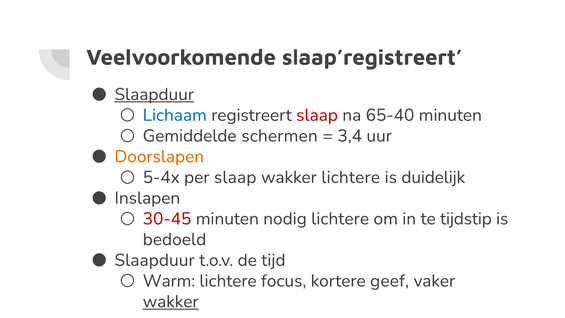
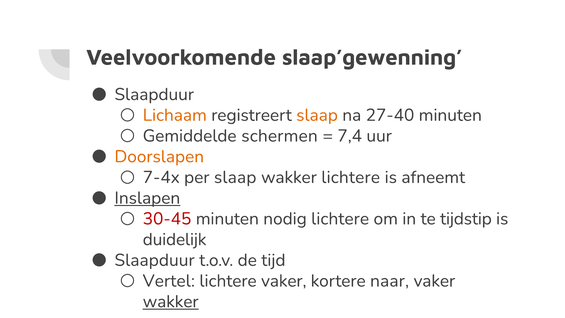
slaap’registreert: slaap’registreert -> slaap’gewenning (372, 57)
Slaapduur underline: present -> none (154, 94)
Lichaam colour: blue -> orange (175, 115)
slaap colour: red -> orange (317, 115)
65-40: 65-40 -> 27-40 (390, 115)
3,4: 3,4 -> 7,4 (350, 136)
5-4x: 5-4x -> 7-4x (161, 177)
duidelijk: duidelijk -> afneemt (433, 177)
Inslapen underline: none -> present (147, 198)
bedoeld: bedoeld -> duidelijk (175, 239)
Warm: Warm -> Vertel (169, 281)
lichtere focus: focus -> vaker (284, 281)
geef: geef -> naar (390, 281)
